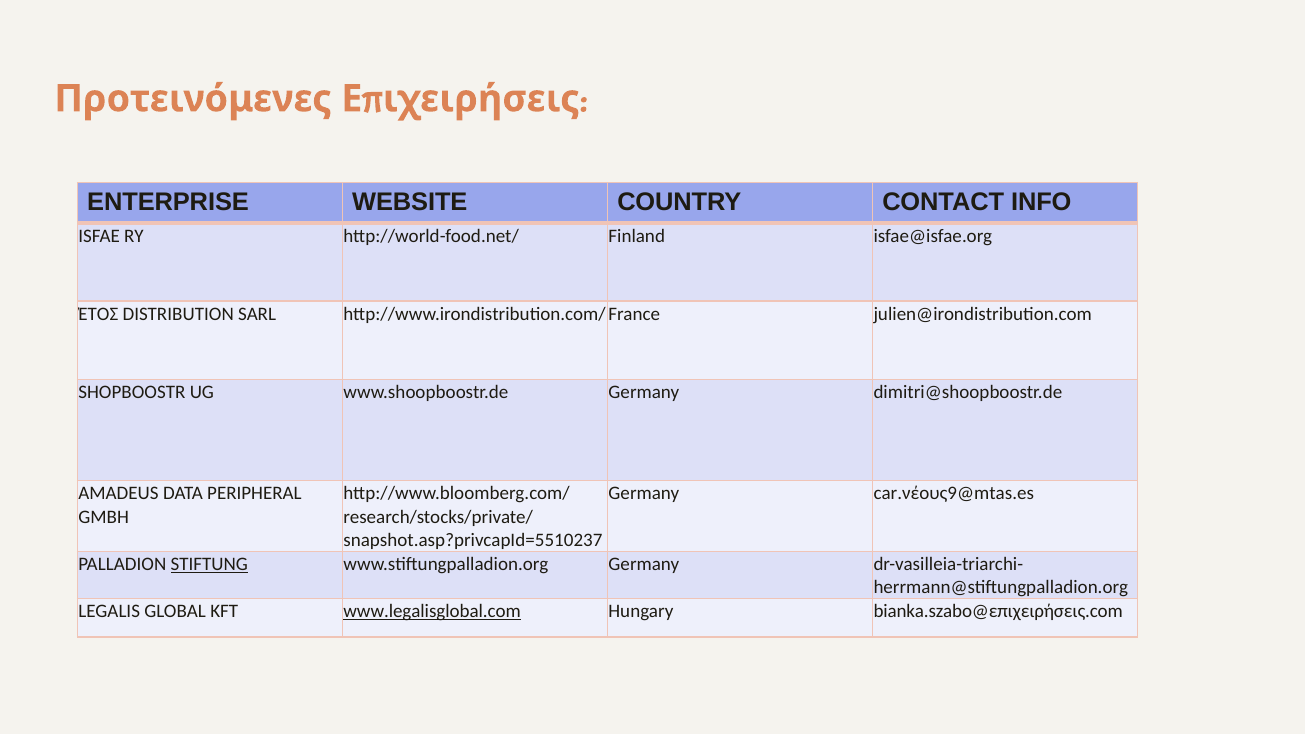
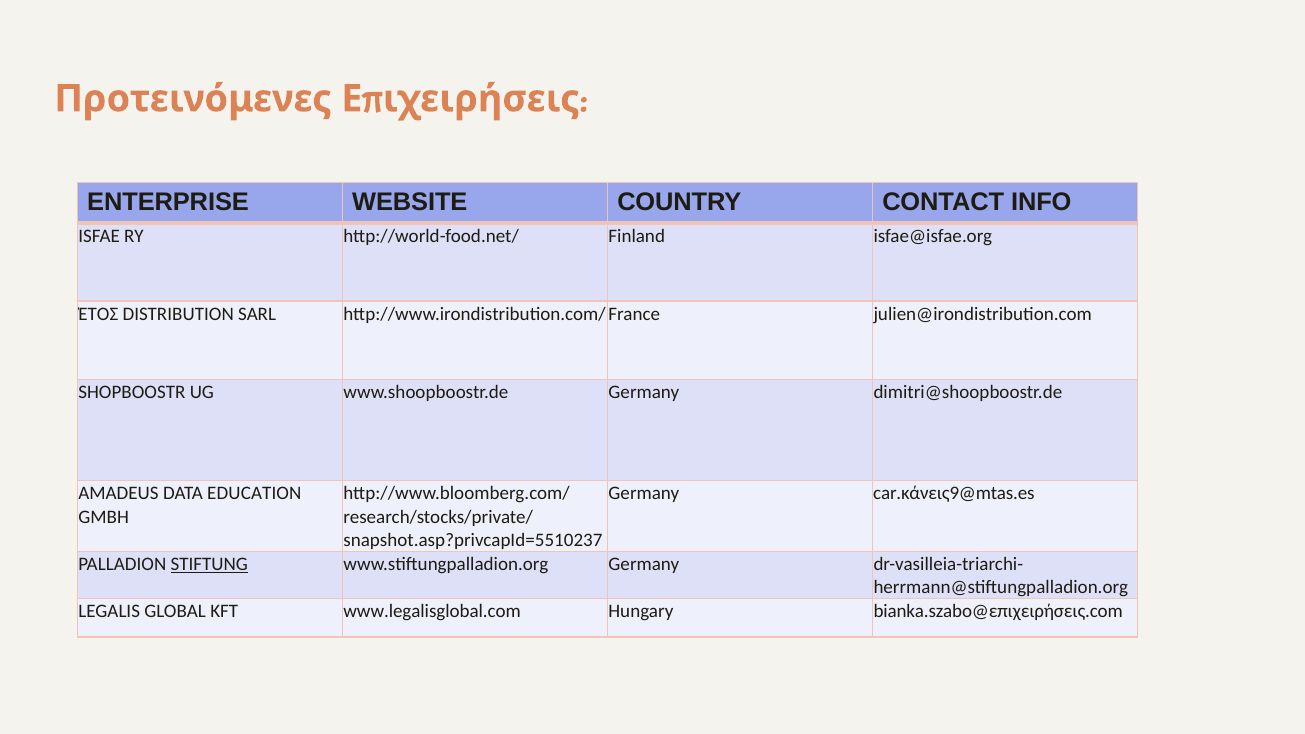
PERIPHERAL: PERIPHERAL -> EDUCATION (254, 494)
car.νέους9@mtas.es: car.νέους9@mtas.es -> car.κάνεις9@mtas.es (954, 494)
www.legalisglobal.com underline: present -> none (432, 611)
